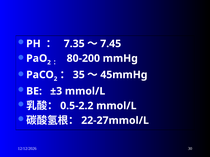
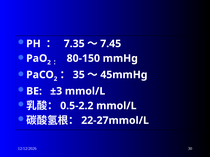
80-200: 80-200 -> 80-150 (83, 59)
